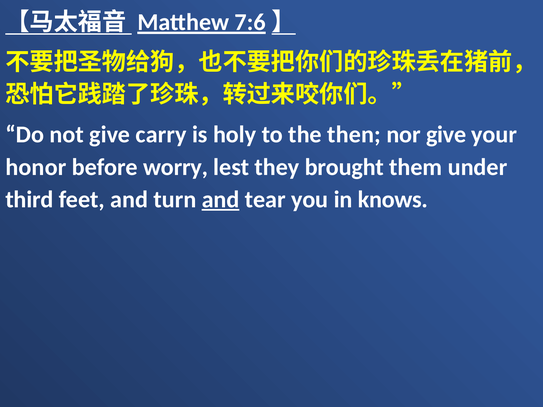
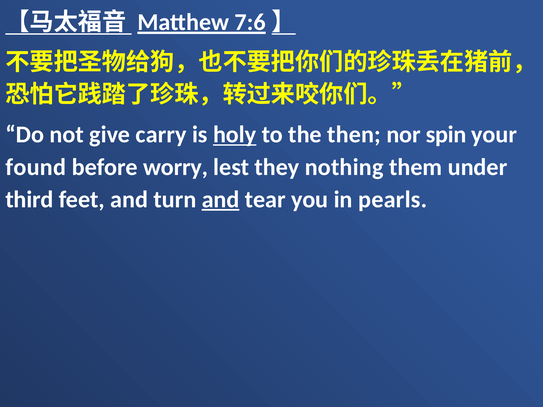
holy underline: none -> present (235, 135)
nor give: give -> spin (446, 135)
honor: honor -> found (36, 167)
brought: brought -> nothing (344, 167)
knows: knows -> pearls (393, 200)
